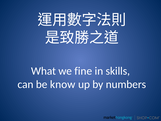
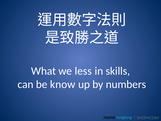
fine: fine -> less (83, 71)
